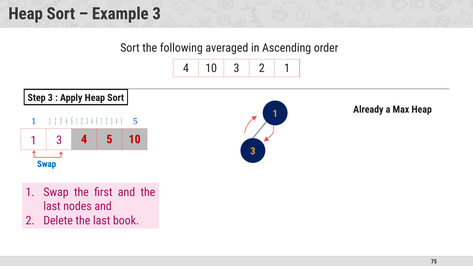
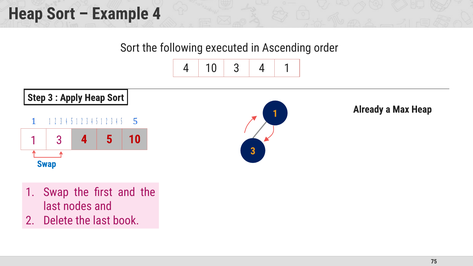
Example 3: 3 -> 4 (157, 14)
averaged: averaged -> executed (227, 48)
3 2: 2 -> 4 (262, 68)
